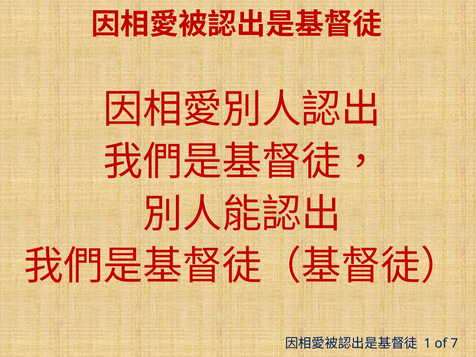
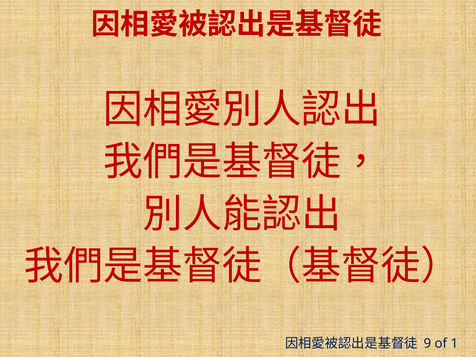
1: 1 -> 9 (427, 343)
7: 7 -> 1 (454, 343)
